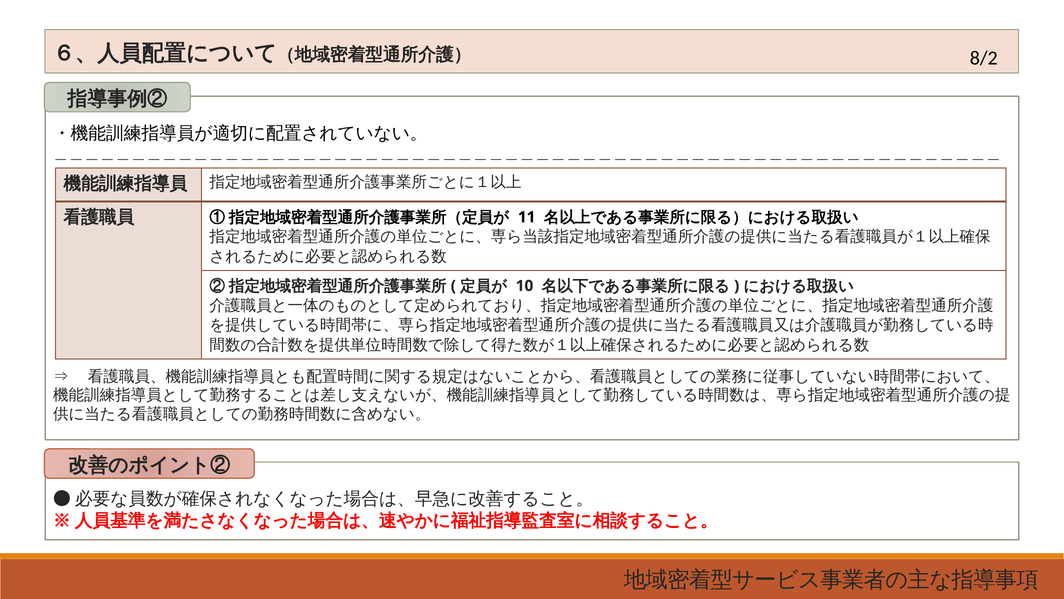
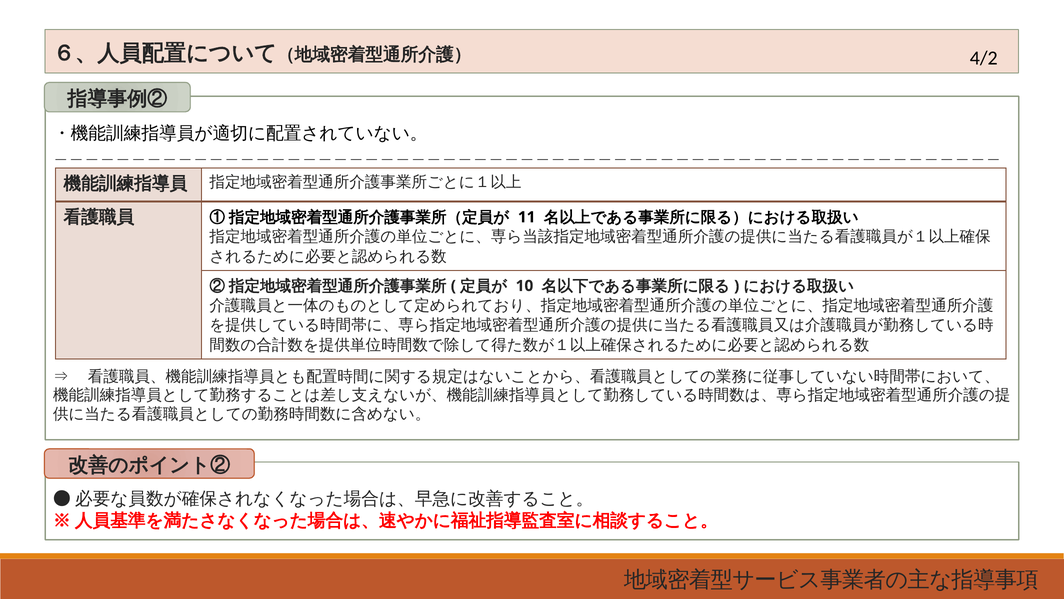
8/2: 8/2 -> 4/2 (984, 58)
